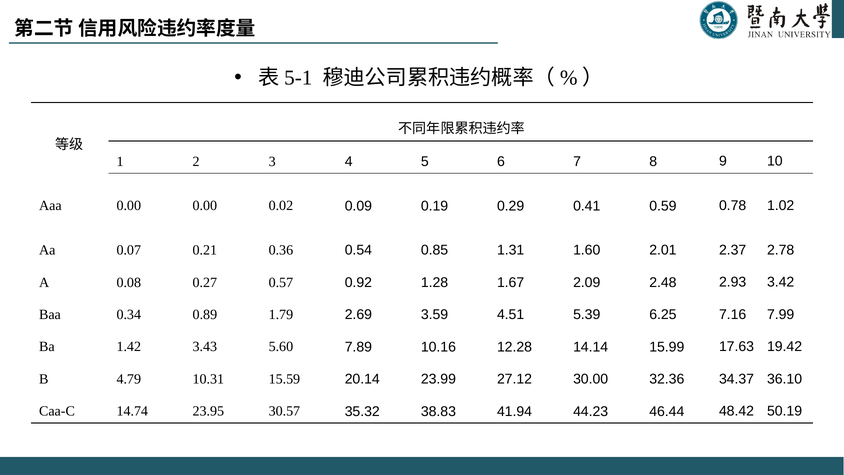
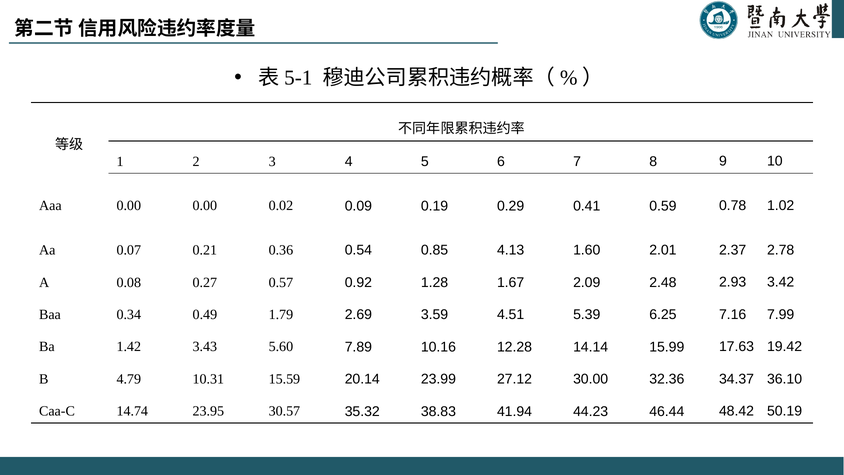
1.31: 1.31 -> 4.13 (511, 250)
0.89: 0.89 -> 0.49 (205, 315)
